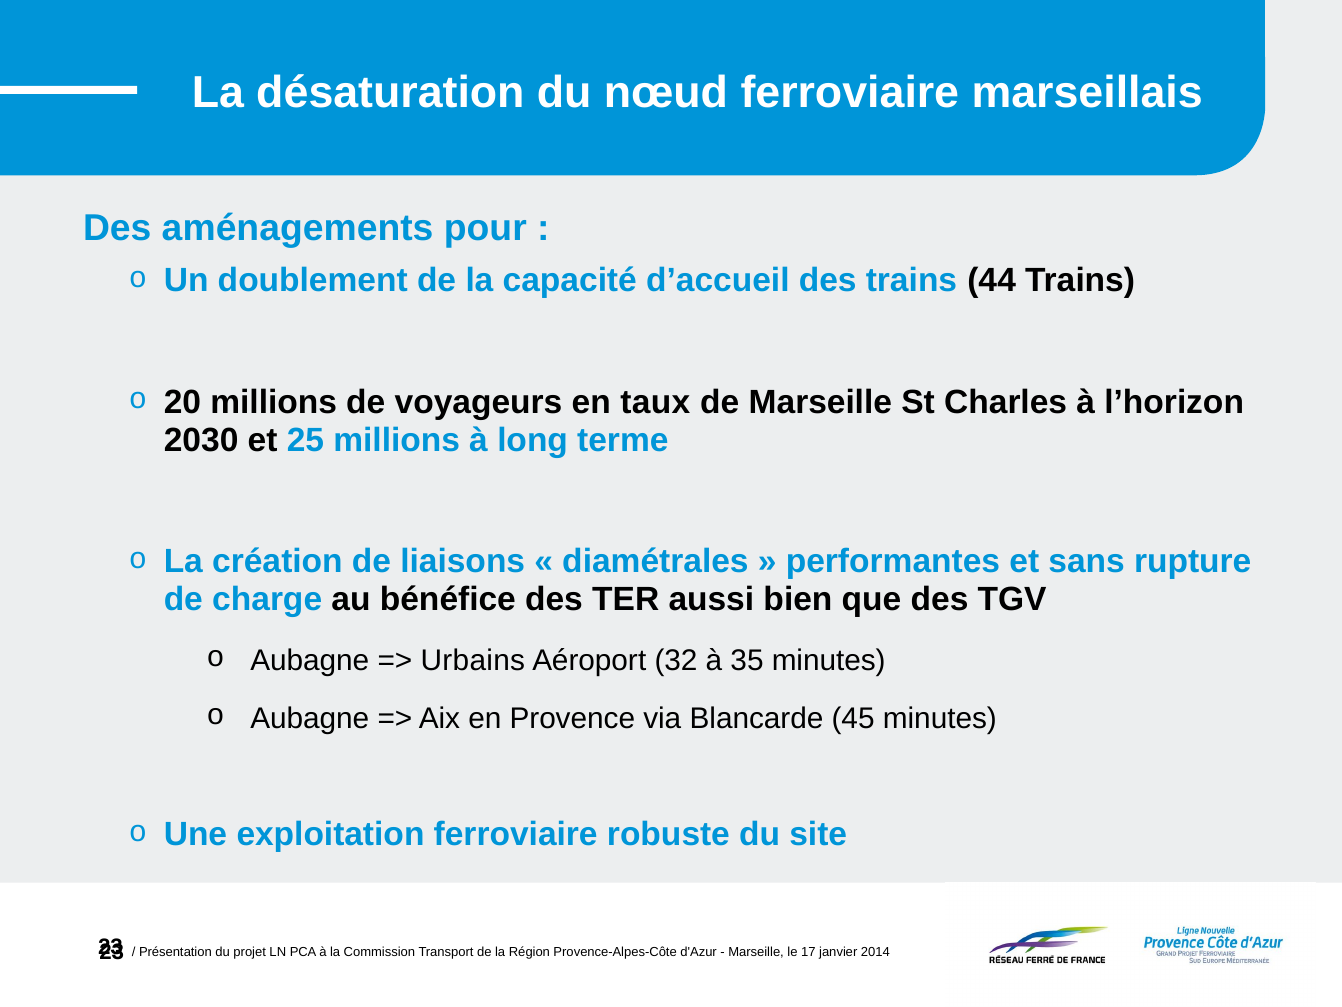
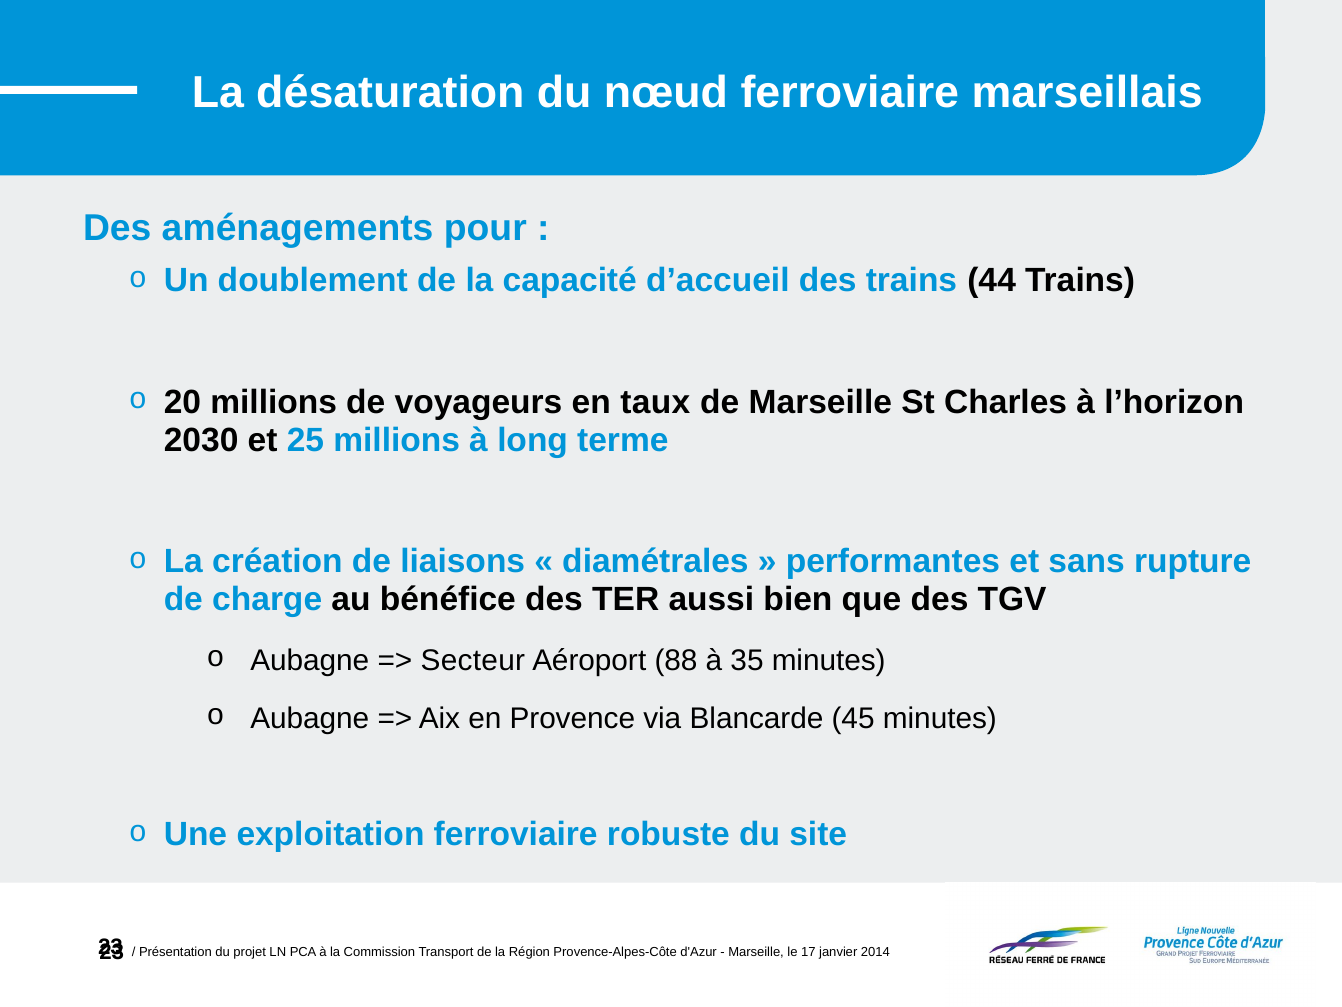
Urbains: Urbains -> Secteur (473, 661)
32: 32 -> 88 (676, 661)
